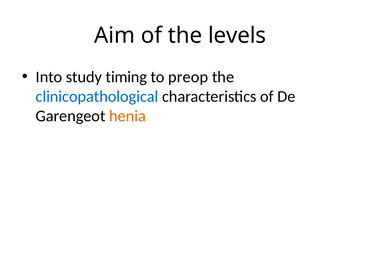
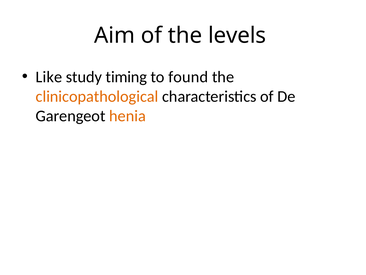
Into: Into -> Like (49, 77)
preop: preop -> found (188, 77)
clinicopathological colour: blue -> orange (97, 96)
